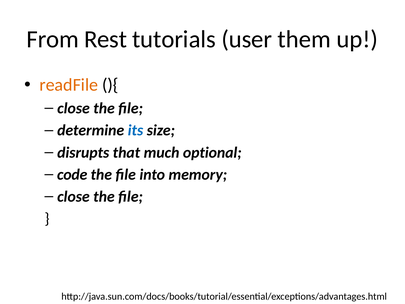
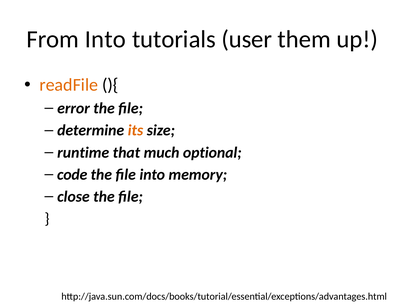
From Rest: Rest -> Into (105, 39)
close: close -> error (74, 108)
its colour: blue -> orange (135, 130)
disrupts: disrupts -> runtime (83, 152)
